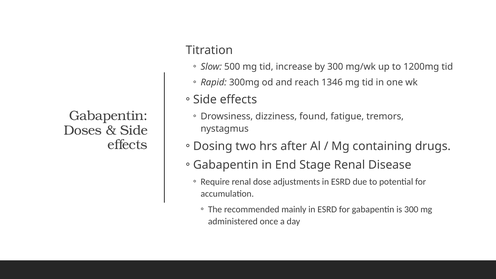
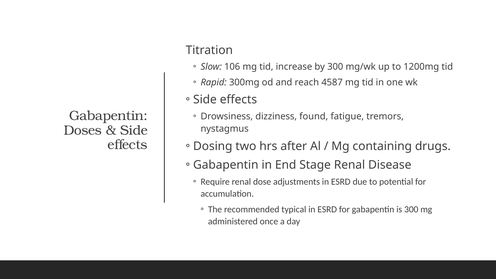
500: 500 -> 106 (232, 67)
1346: 1346 -> 4587 (332, 82)
mainly: mainly -> typical (294, 209)
